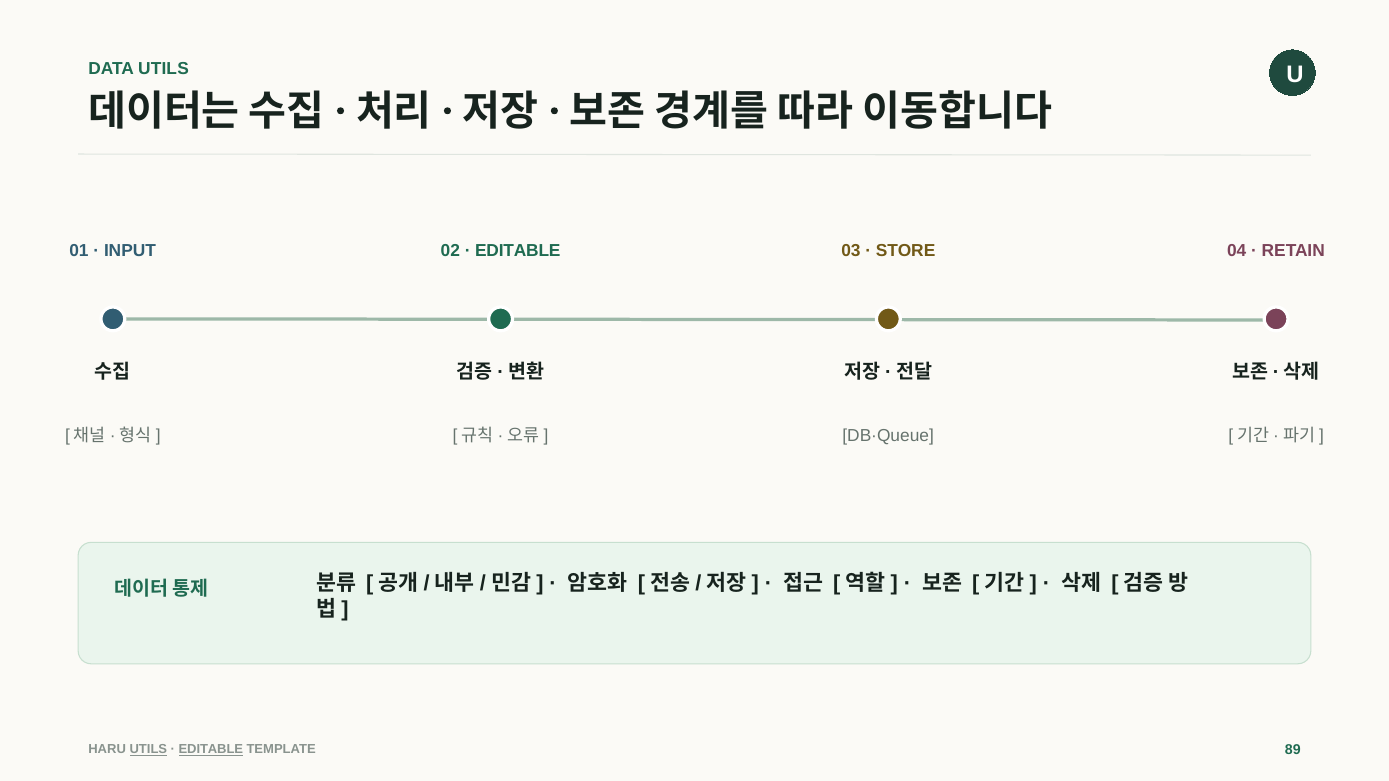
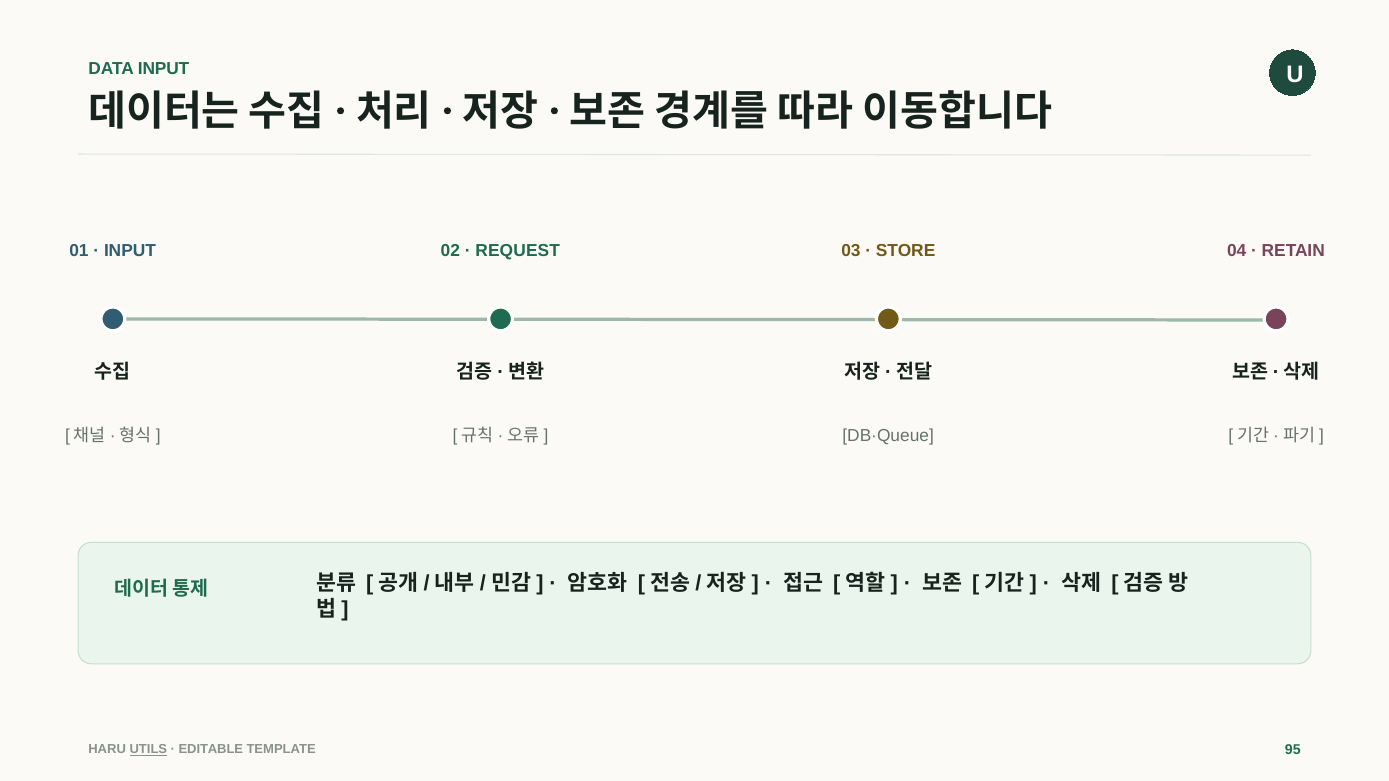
DATA UTILS: UTILS -> INPUT (164, 69)
EDITABLE: EDITABLE -> REQUEST (518, 251)
EDITABLE underline: present -> none (211, 750)
89: 89 -> 95 (1293, 750)
